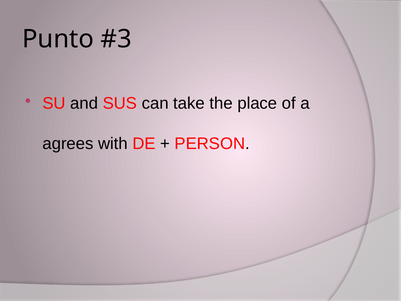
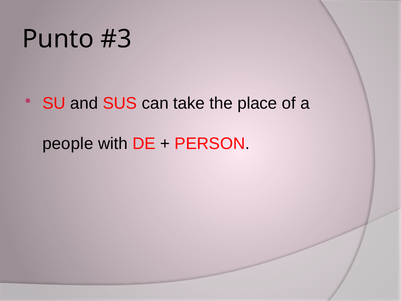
agrees: agrees -> people (68, 143)
